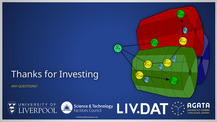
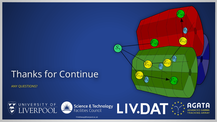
Investing: Investing -> Continue (79, 74)
